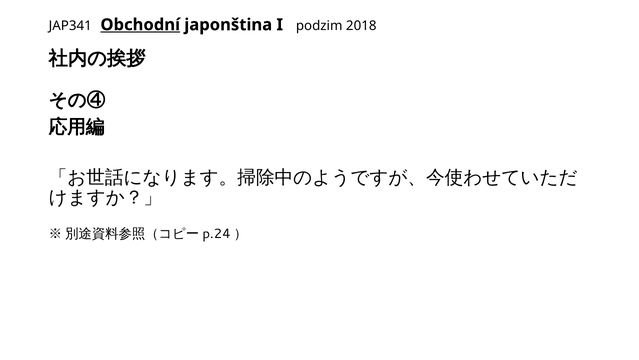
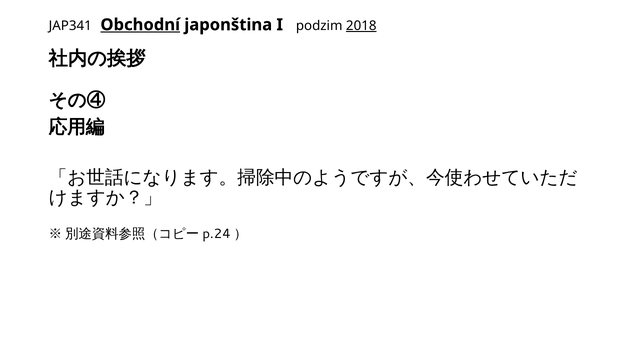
2018 underline: none -> present (361, 26)
